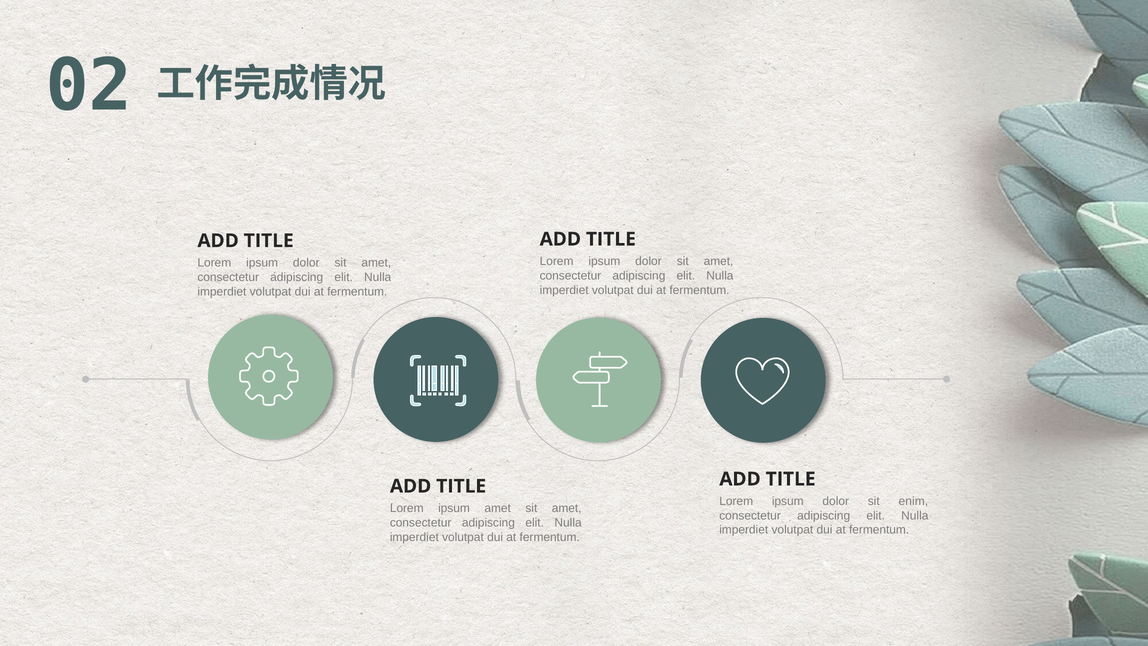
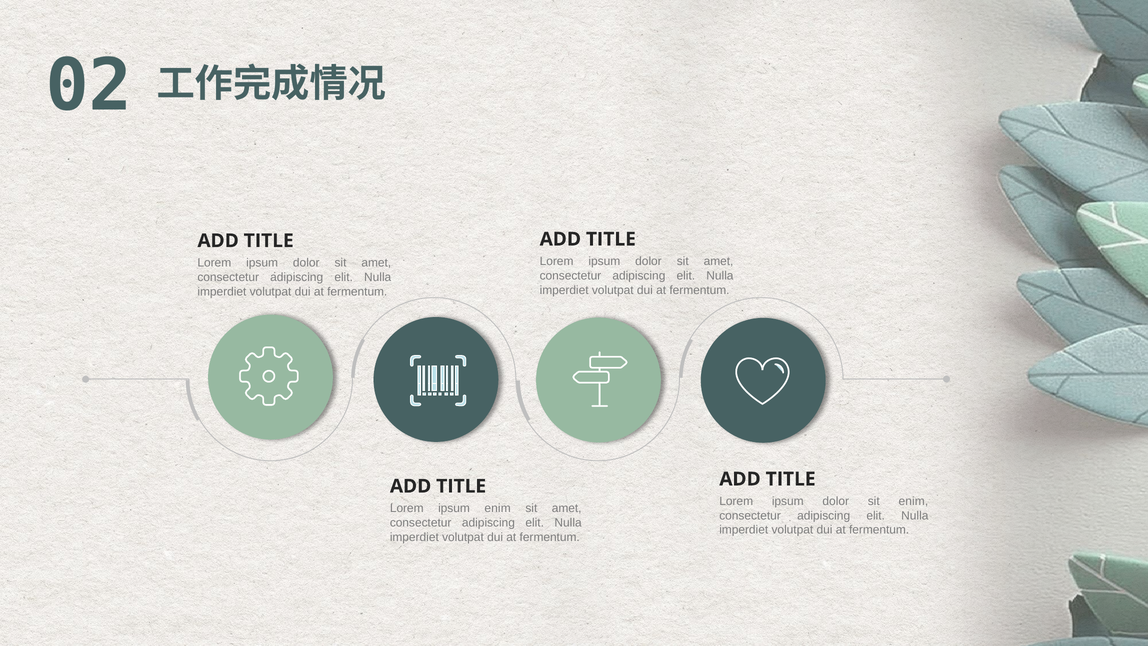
ipsum amet: amet -> enim (498, 508)
